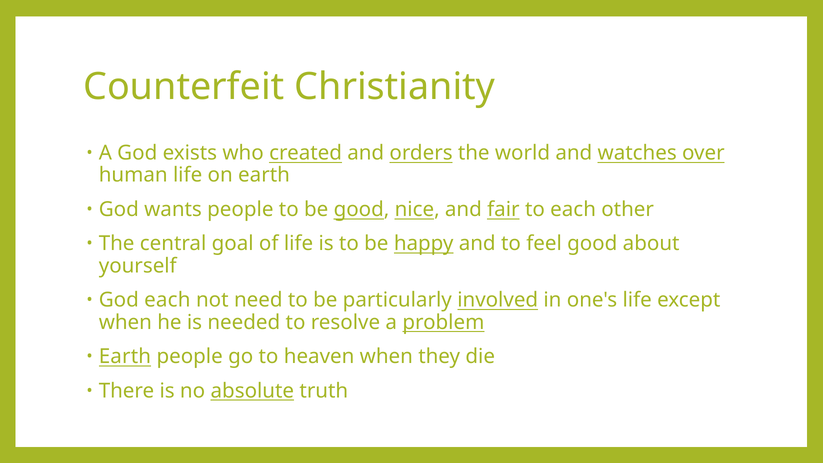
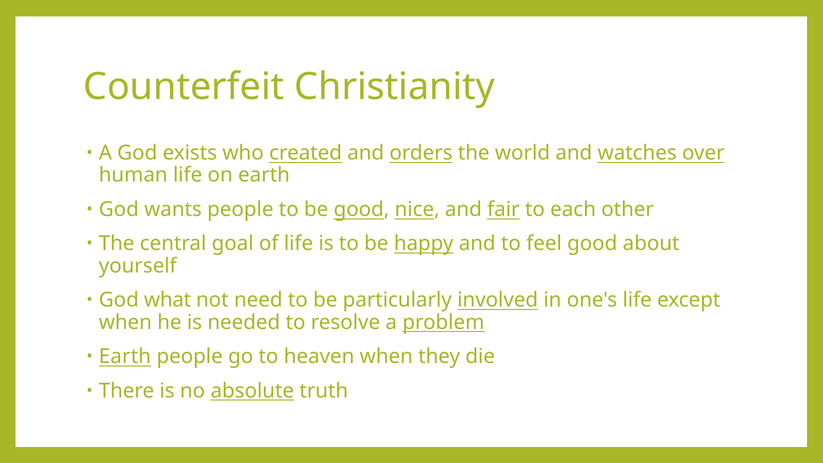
God each: each -> what (168, 300)
